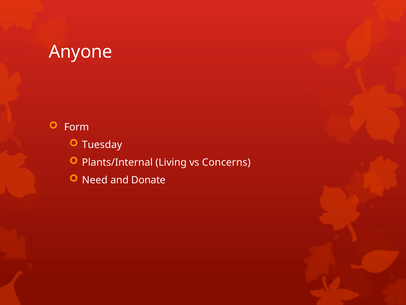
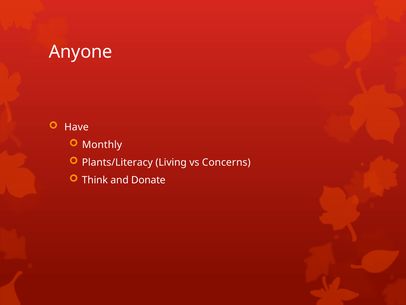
Form: Form -> Have (76, 127)
Tuesday: Tuesday -> Monthly (102, 144)
Plants/Internal: Plants/Internal -> Plants/Literacy (117, 162)
Need: Need -> Think (95, 180)
